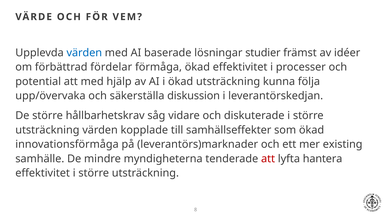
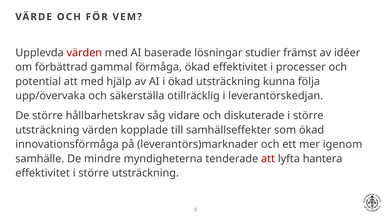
värden colour: blue -> red (84, 53)
fördelar: fördelar -> gammal (111, 67)
diskussion: diskussion -> otillräcklig (194, 96)
existing: existing -> igenom (343, 144)
